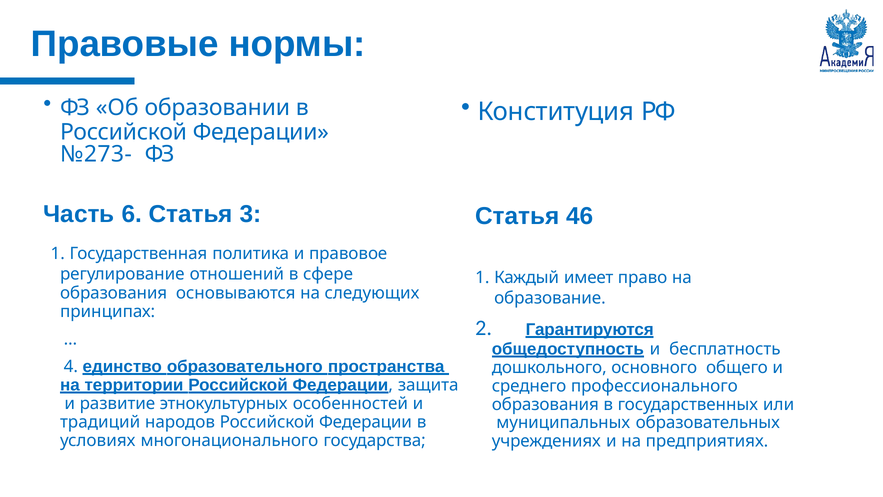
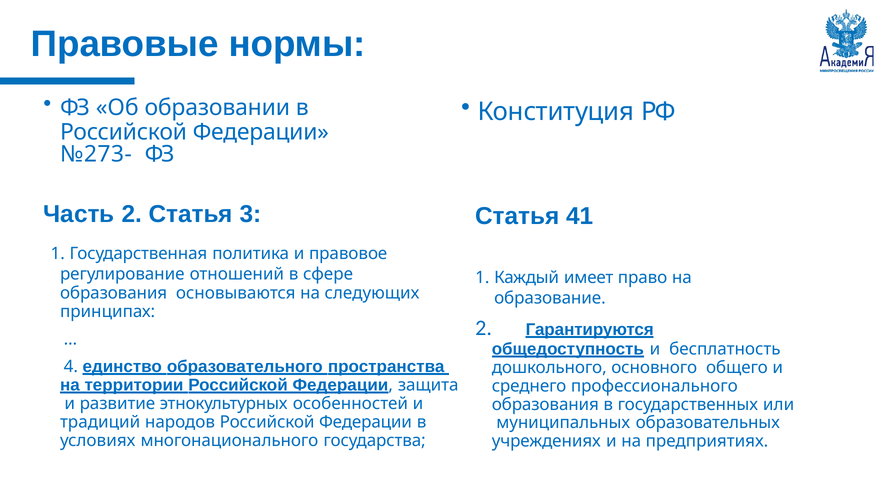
Часть 6: 6 -> 2 (132, 214)
46: 46 -> 41 (580, 216)
